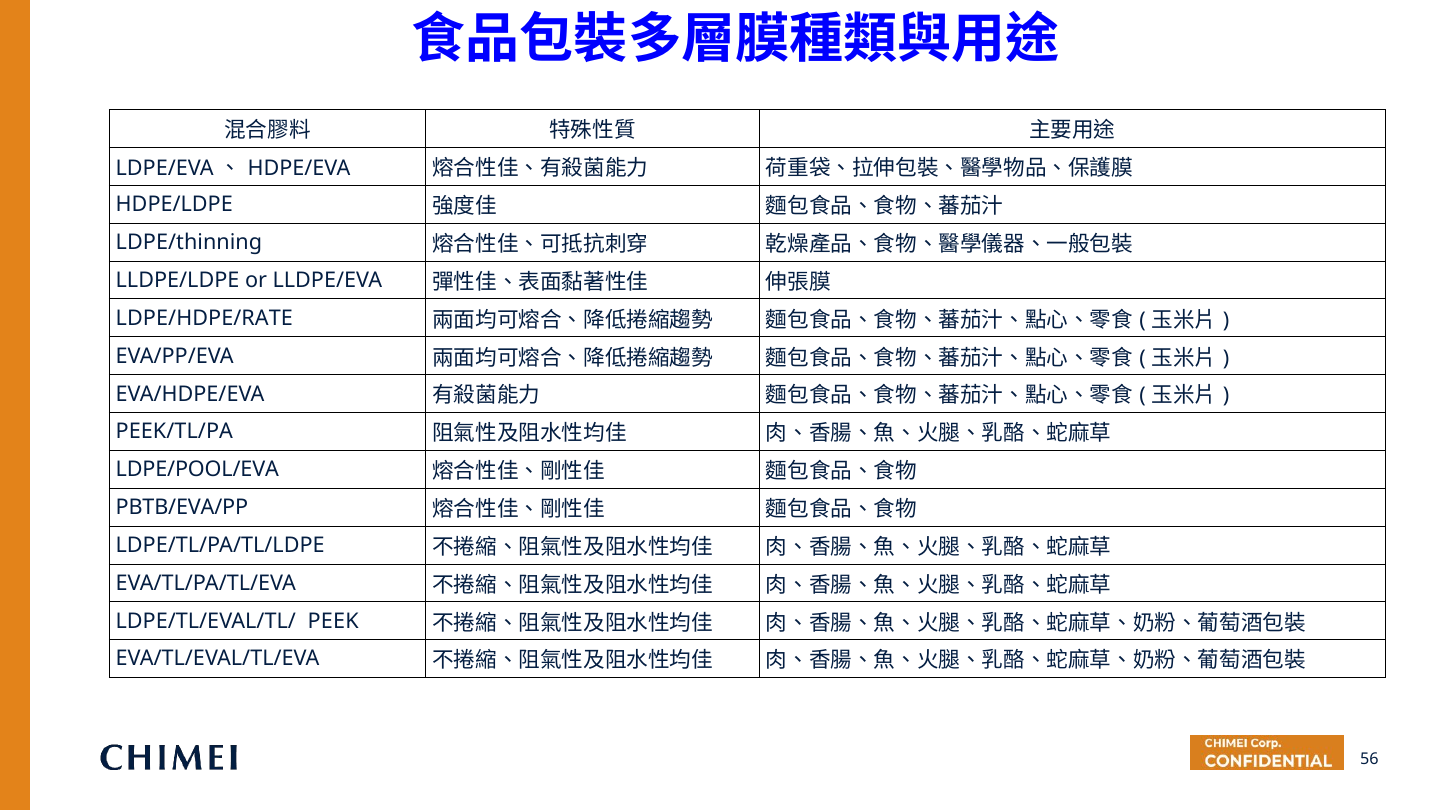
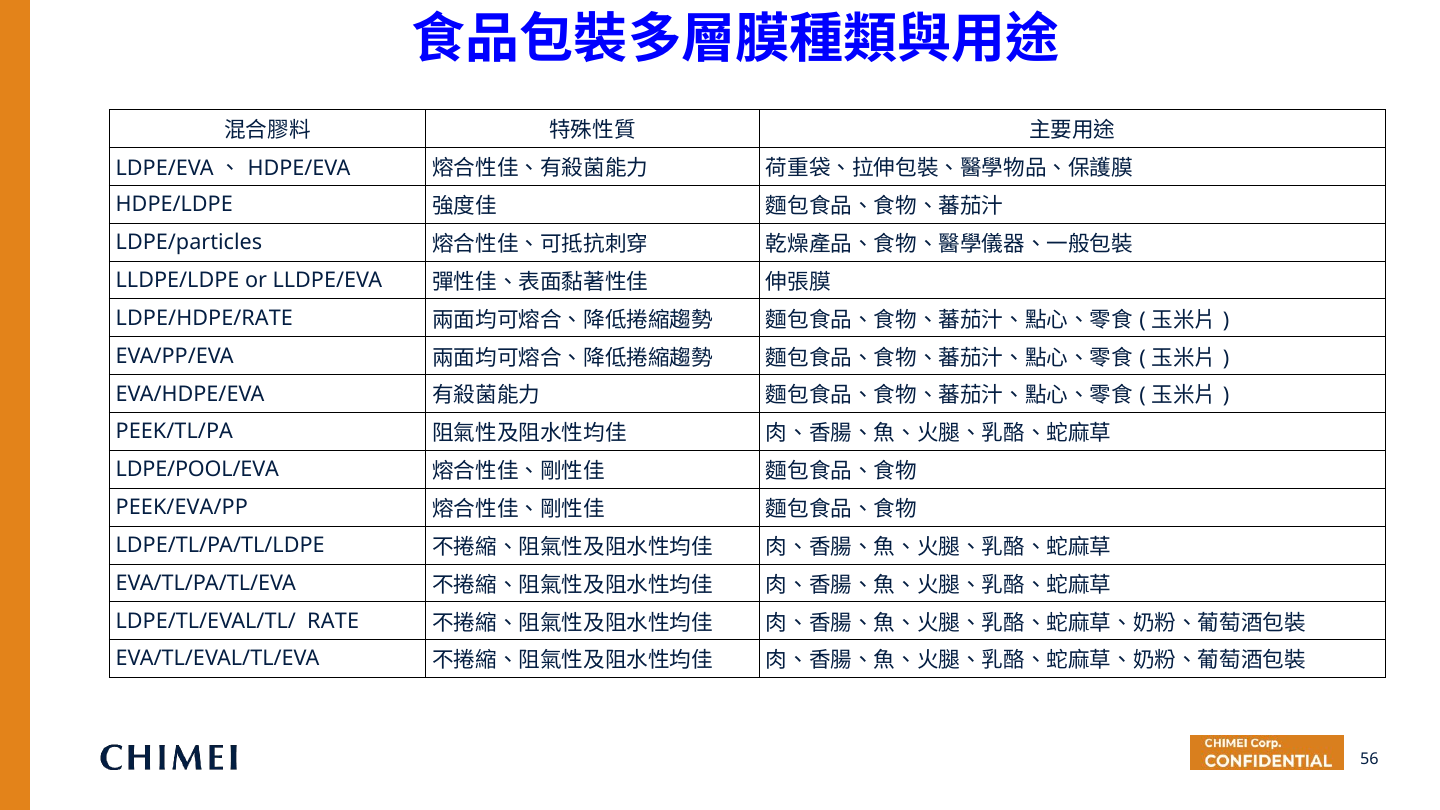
LDPE/thinning: LDPE/thinning -> LDPE/particles (189, 242)
PBTB/EVA/PP: PBTB/EVA/PP -> PEEK/EVA/PP (182, 507)
PEEK: PEEK -> RATE (333, 621)
